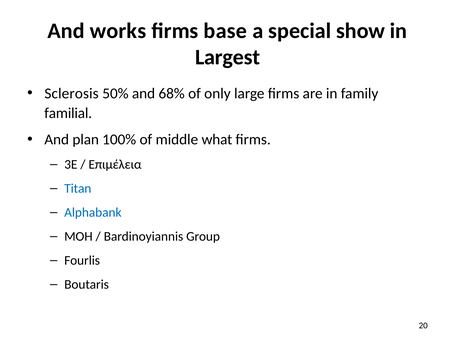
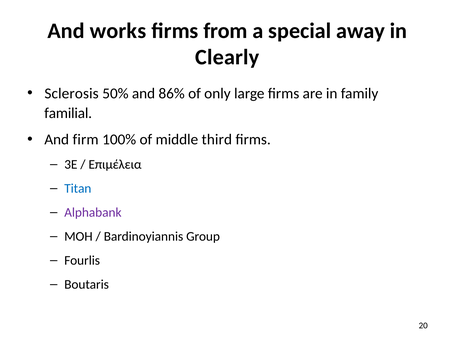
base: base -> from (226, 31)
show: show -> away (361, 31)
Largest: Largest -> Clearly (227, 57)
68%: 68% -> 86% (172, 94)
plan: plan -> firm (86, 140)
what: what -> third (217, 140)
Alphabank colour: blue -> purple (93, 213)
